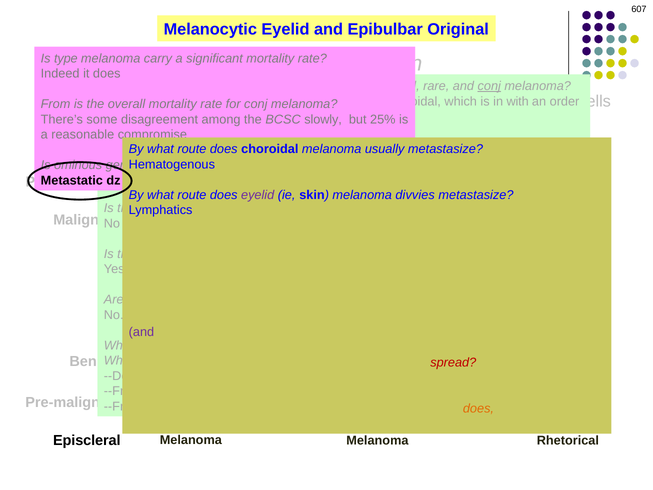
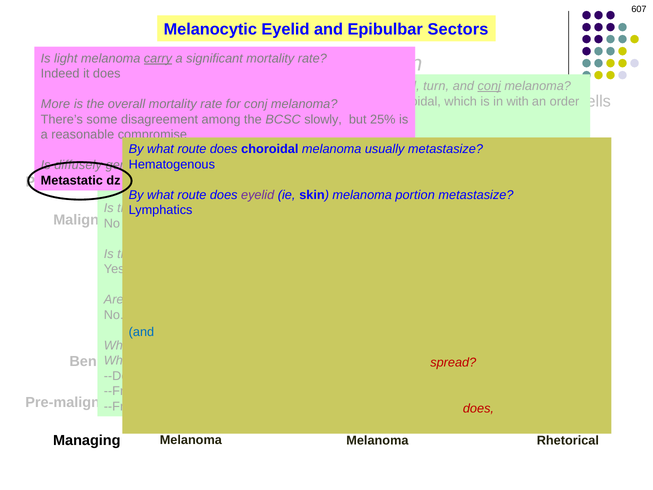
Original: Original -> Sectors (458, 29)
type: type -> light (66, 58)
carry underline: none -> present (158, 58)
rare: rare -> turn (436, 86)
From: From -> More (55, 104)
ominous: ominous -> diffusely (78, 165)
divvies: divvies -> portion (415, 195)
and colour: purple -> blue (141, 332)
does colour: orange -> red (478, 408)
Episcleral: Episcleral -> Managing (87, 440)
